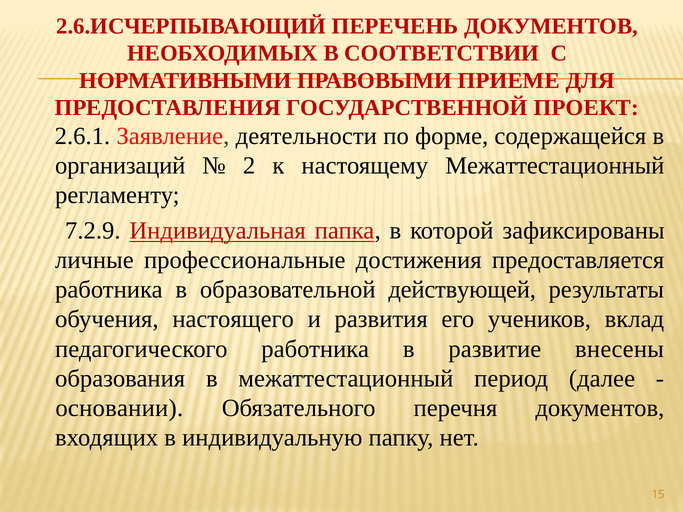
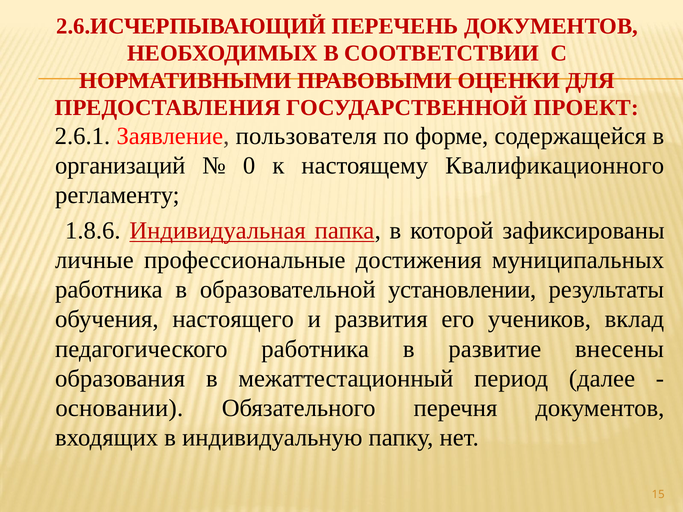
ПРИЕМЕ: ПРИЕМЕ -> ОЦЕНКИ (509, 81)
деятельности: деятельности -> пользователя (306, 136)
2: 2 -> 0 (249, 166)
настоящему Межаттестационный: Межаттестационный -> Квалификационного (555, 166)
7.2.9: 7.2.9 -> 1.8.6 (93, 231)
предоставляется: предоставляется -> муниципальных (578, 260)
действующей: действующей -> установлении (462, 290)
